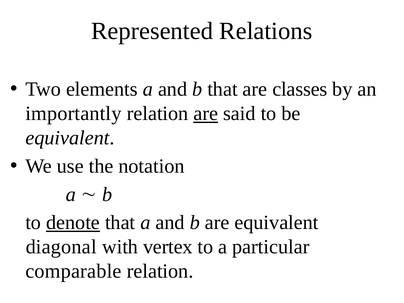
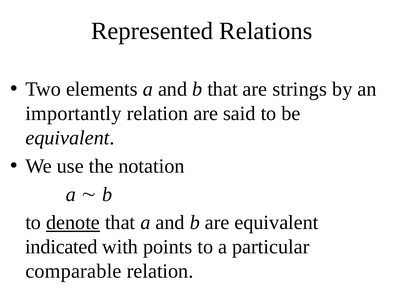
classes: classes -> strings (300, 89)
are underline: present -> none (206, 114)
diagonal: diagonal -> indicated (61, 247)
vertex: vertex -> points (168, 247)
